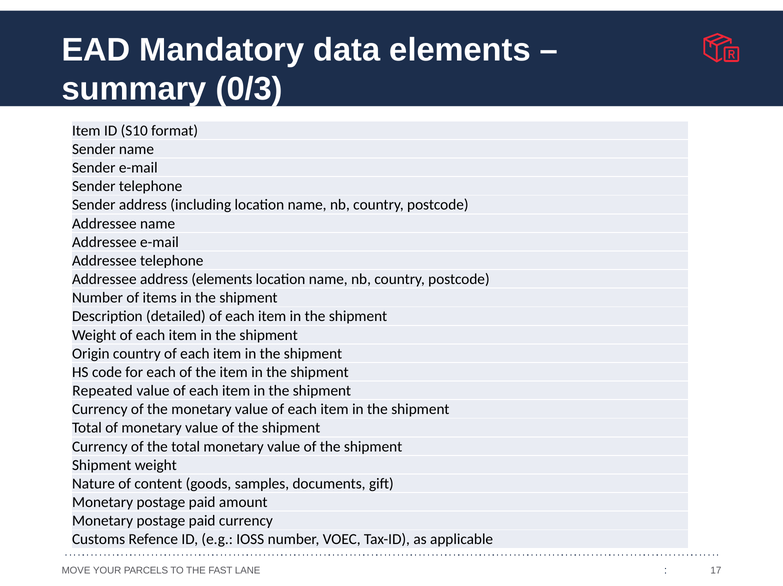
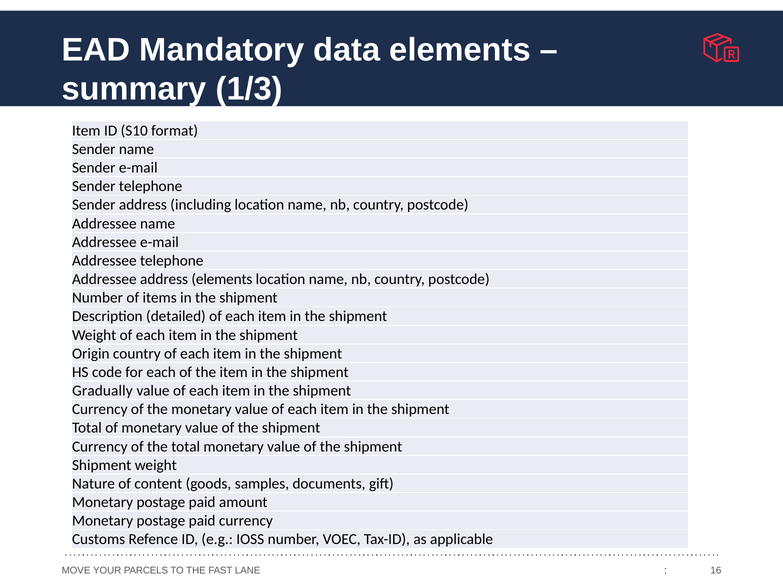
0/3: 0/3 -> 1/3 (249, 89)
Repeated: Repeated -> Gradually (102, 391)
17: 17 -> 16 (716, 571)
